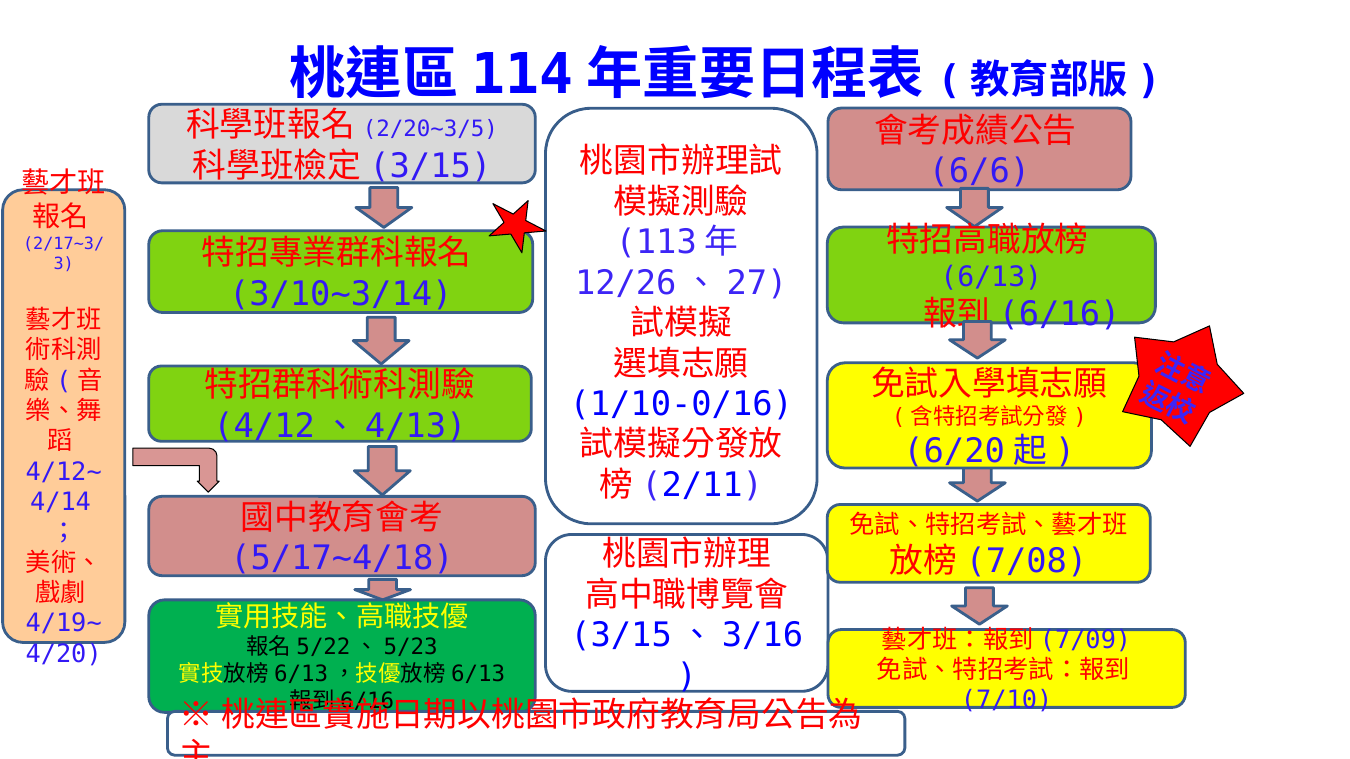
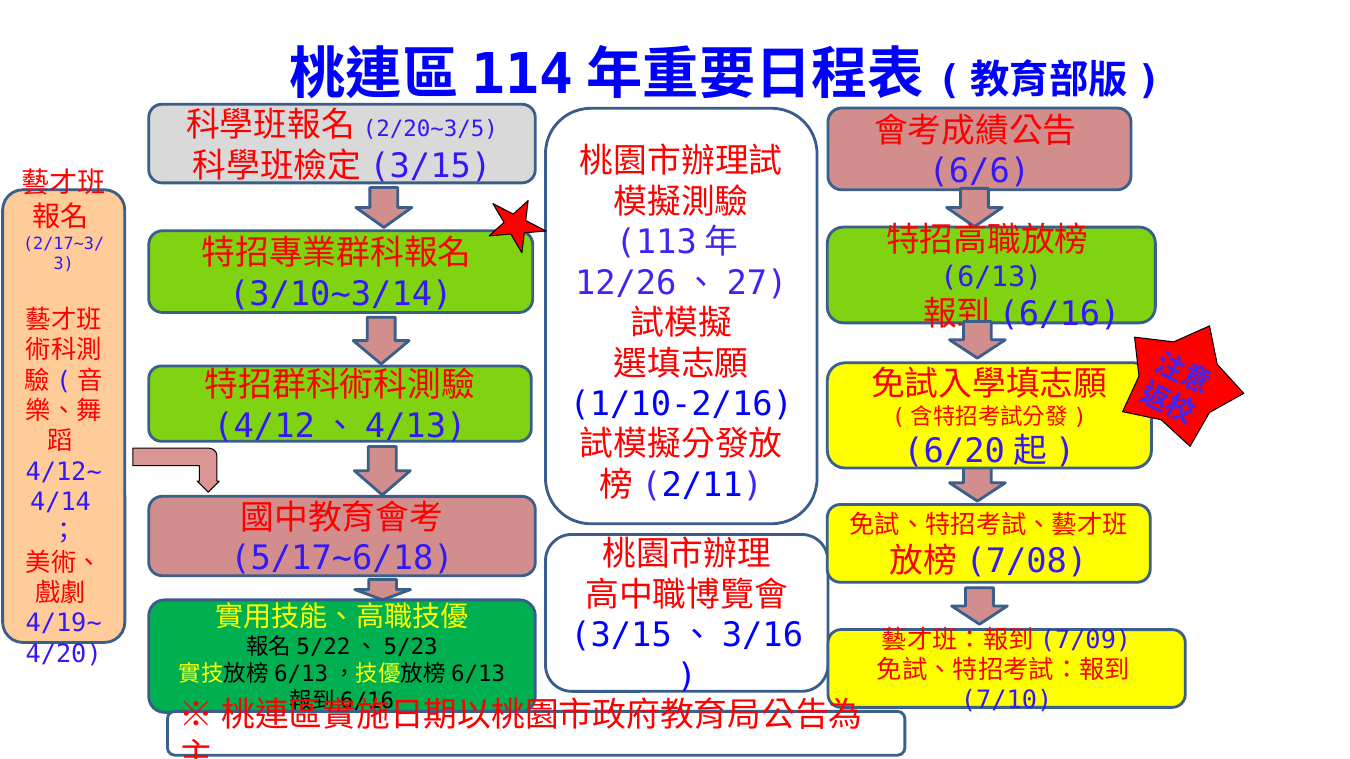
1/10-0/16: 1/10-0/16 -> 1/10-2/16 (681, 405)
5/17~4/18: 5/17~4/18 -> 5/17~6/18 (342, 559)
